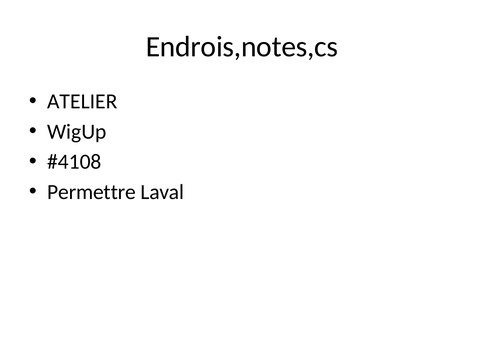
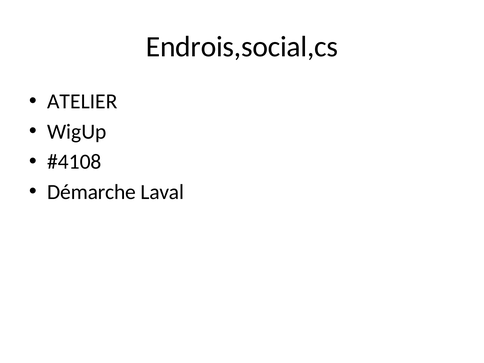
Endrois,notes,cs: Endrois,notes,cs -> Endrois,social,cs (242, 47)
Permettre: Permettre -> Démarche (92, 192)
